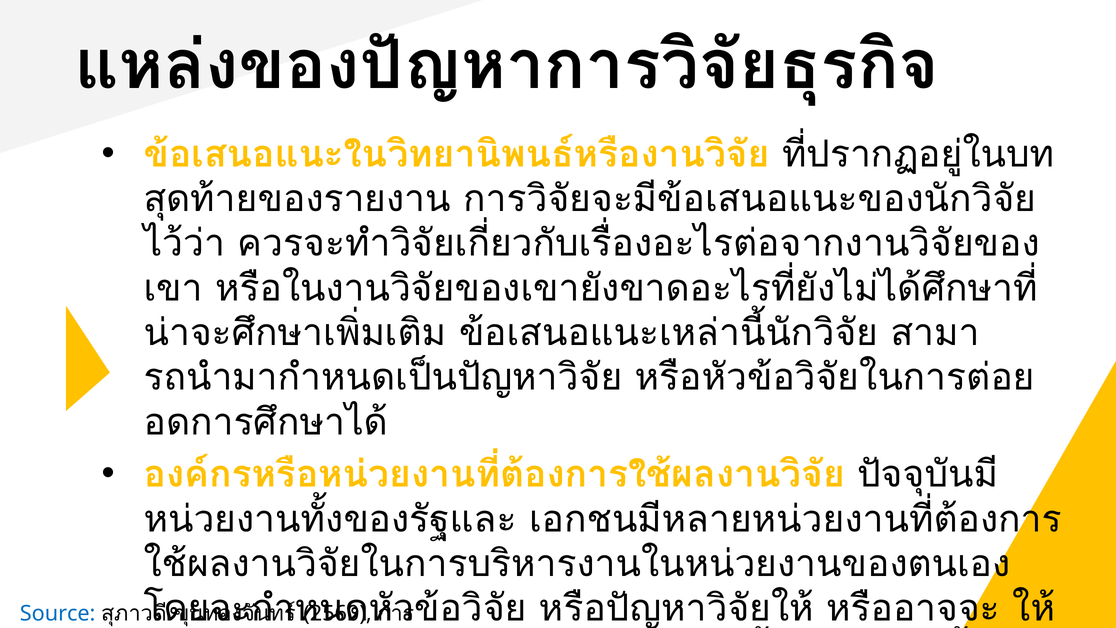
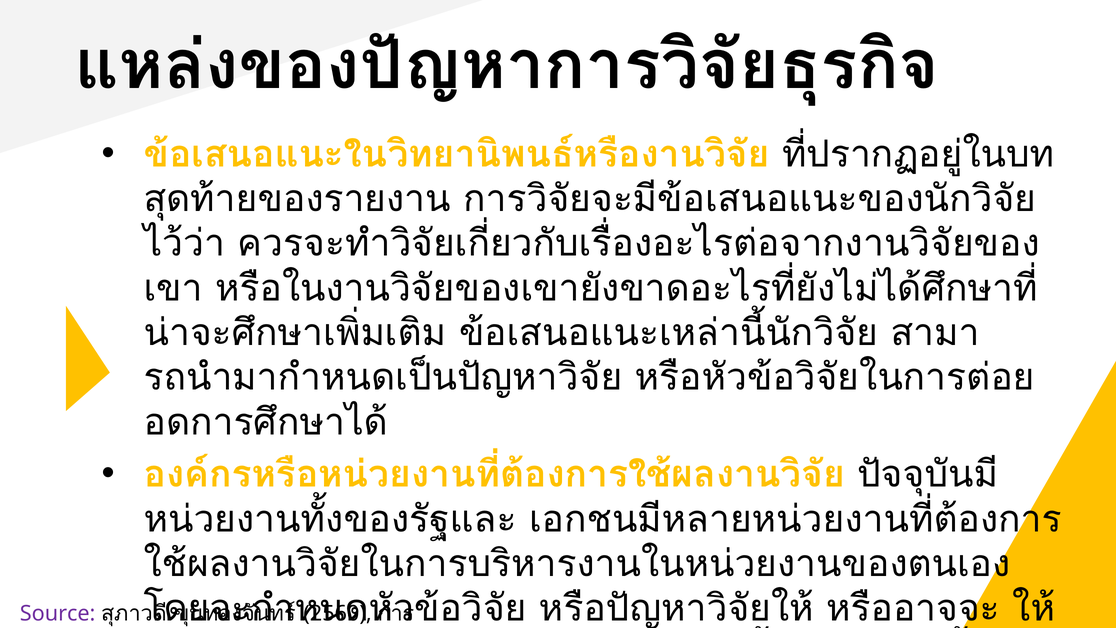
Source colour: blue -> purple (58, 613)
